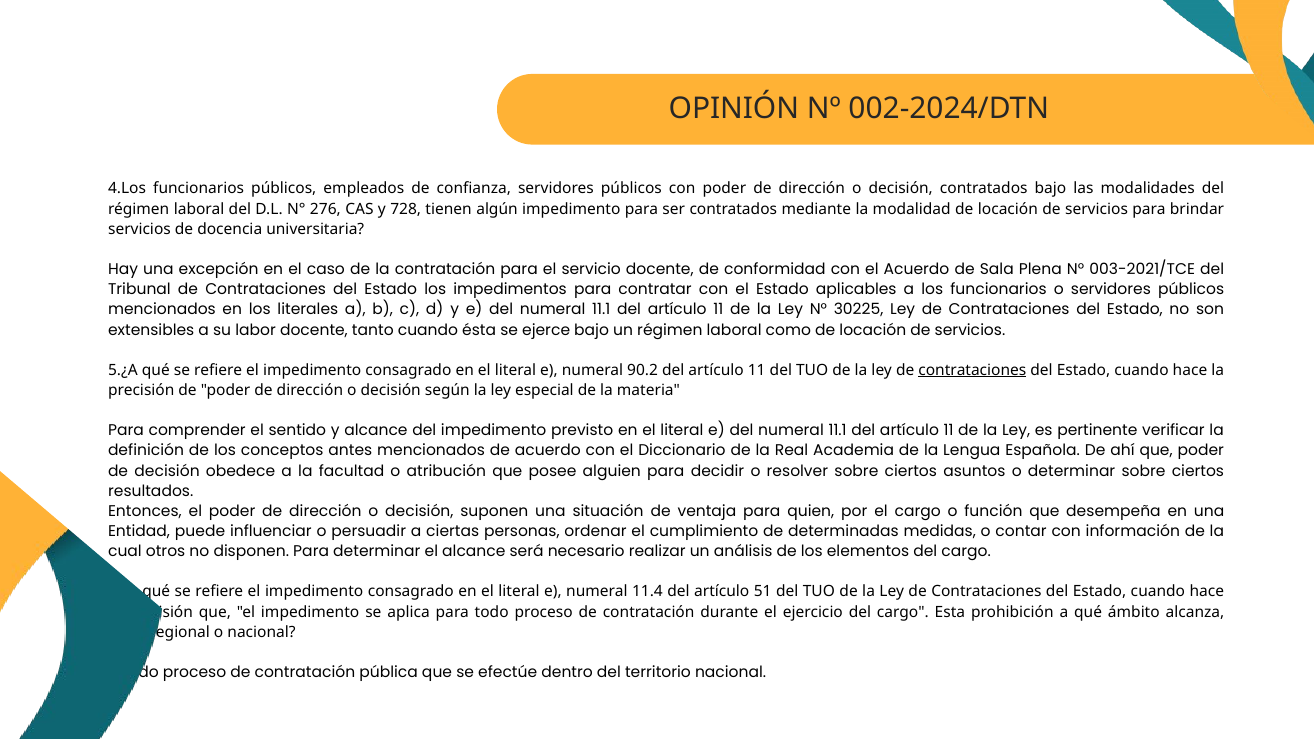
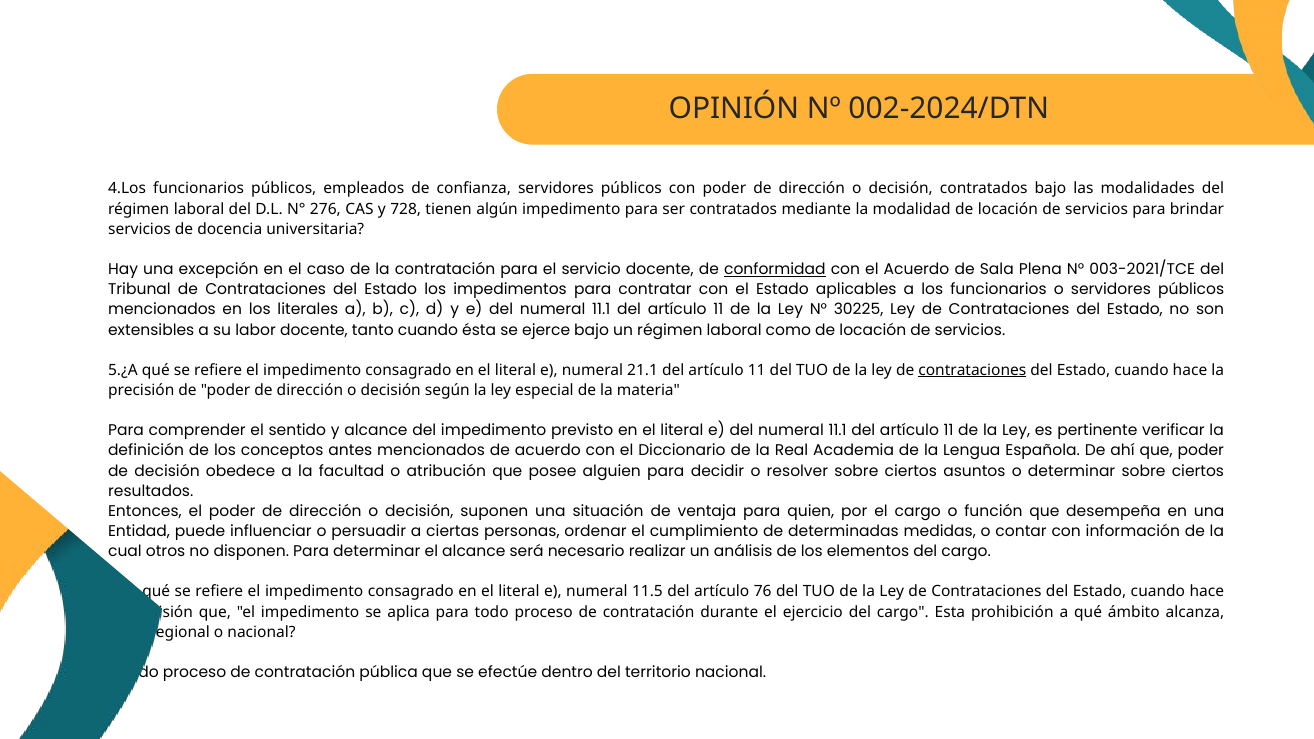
conformidad underline: none -> present (775, 269)
90.2: 90.2 -> 21.1 (643, 370)
11.4: 11.4 -> 11.5 (647, 592)
51: 51 -> 76 (763, 592)
